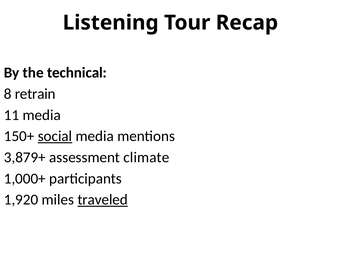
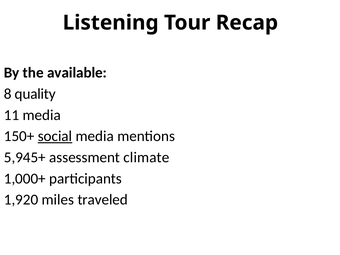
technical: technical -> available (77, 73)
retrain: retrain -> quality (35, 94)
3,879+: 3,879+ -> 5,945+ (25, 157)
traveled underline: present -> none (103, 200)
